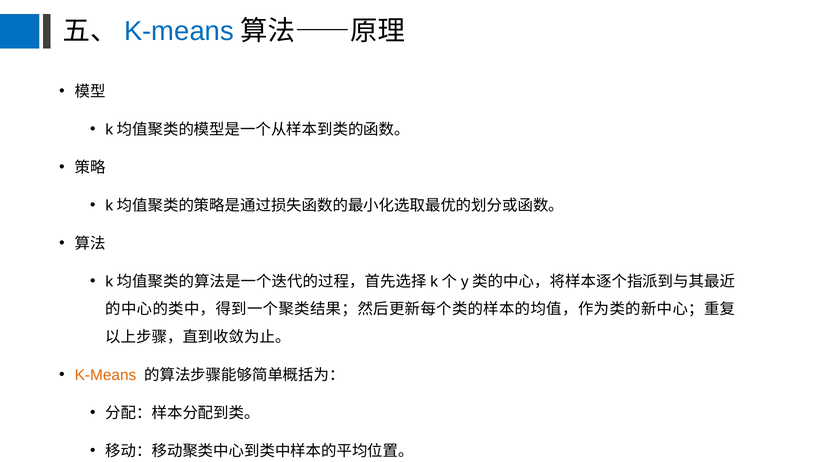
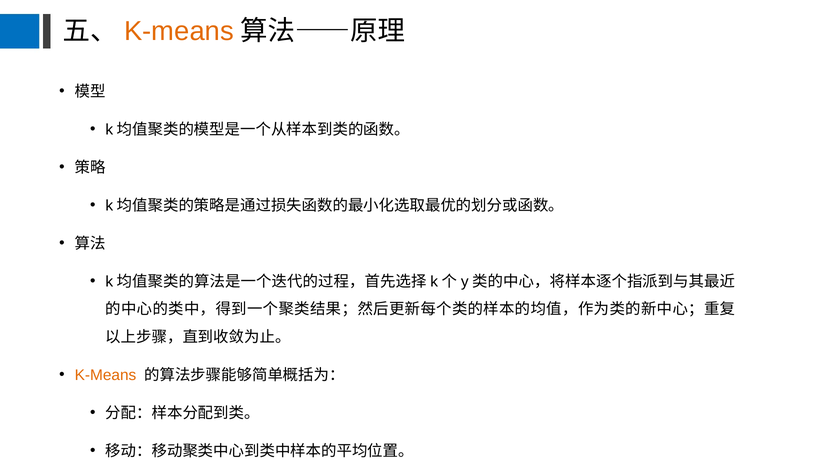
K-means colour: blue -> orange (179, 31)
